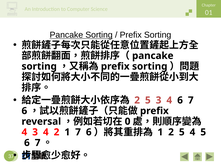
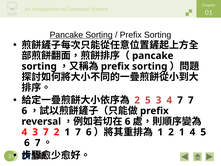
4 6: 6 -> 7 (180, 100)
0: 0 -> 6 (128, 121)
4 3 4: 4 -> 7 (46, 132)
1 2 5: 5 -> 1 (182, 132)
